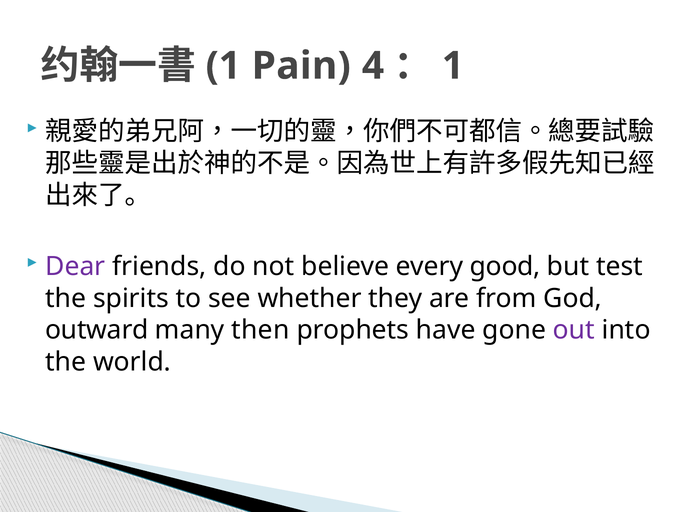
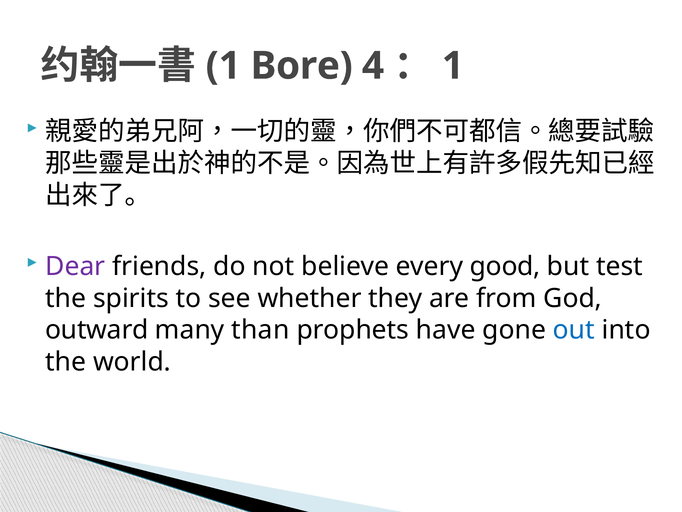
Pain: Pain -> Bore (302, 66)
then: then -> than (260, 330)
out colour: purple -> blue (574, 330)
